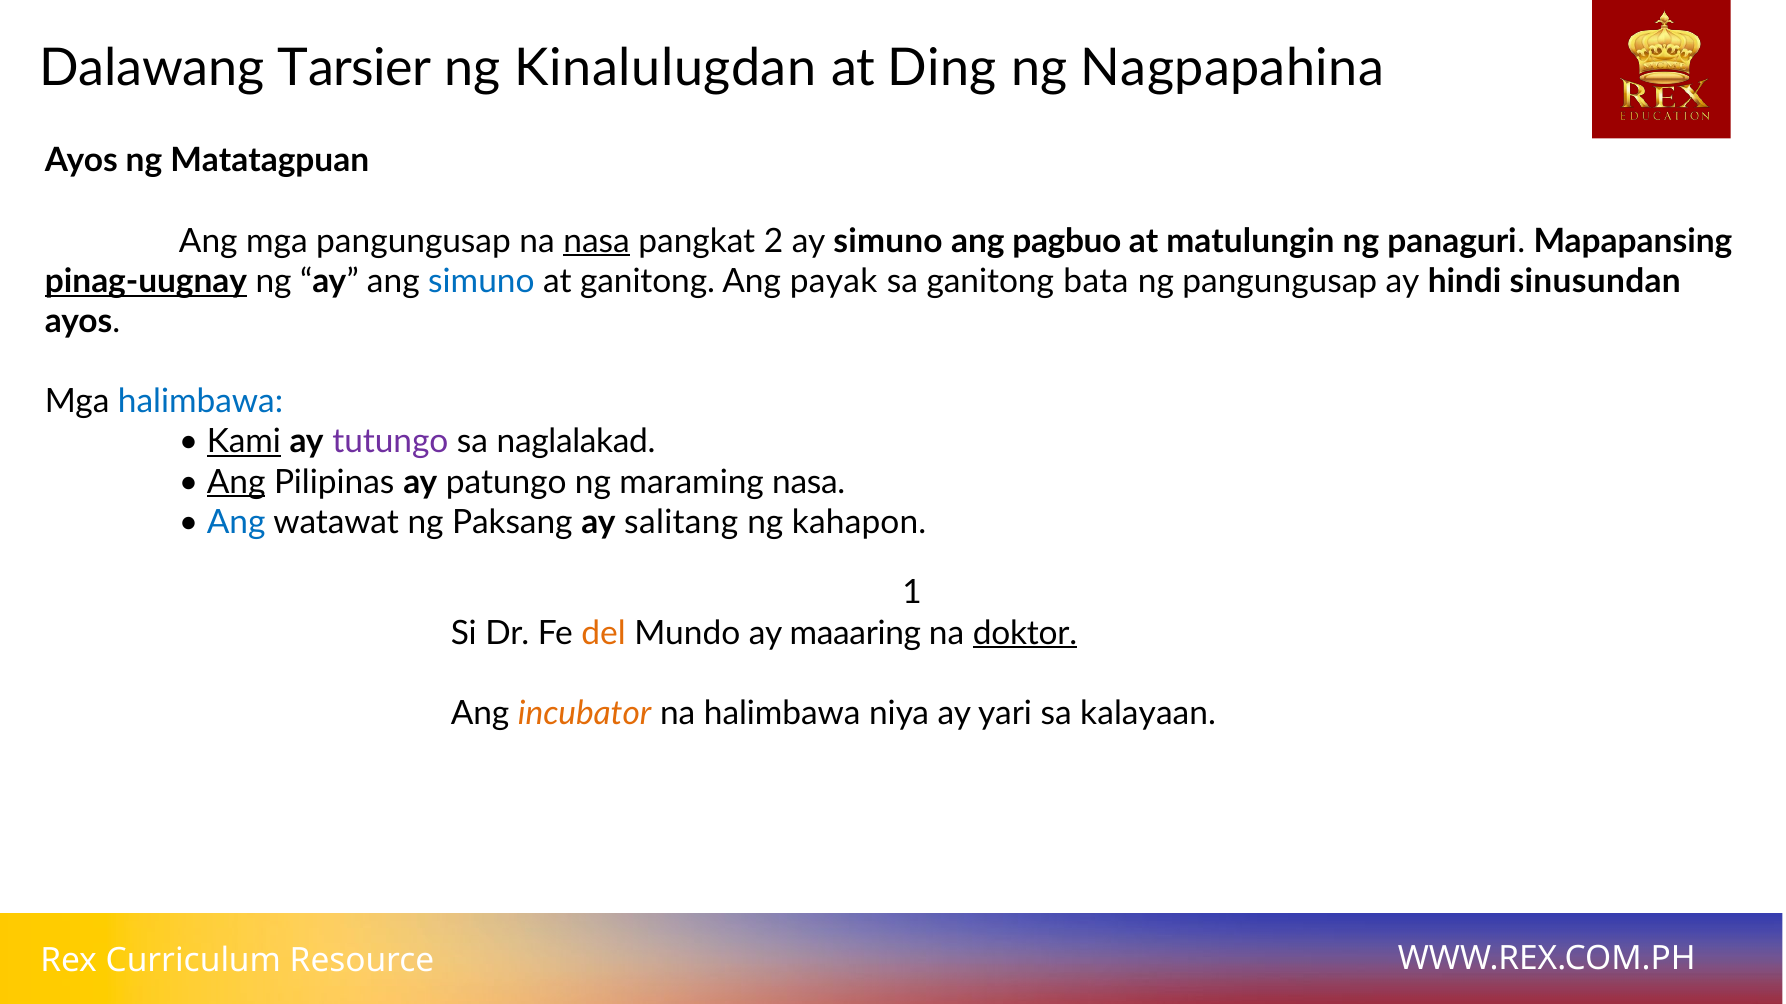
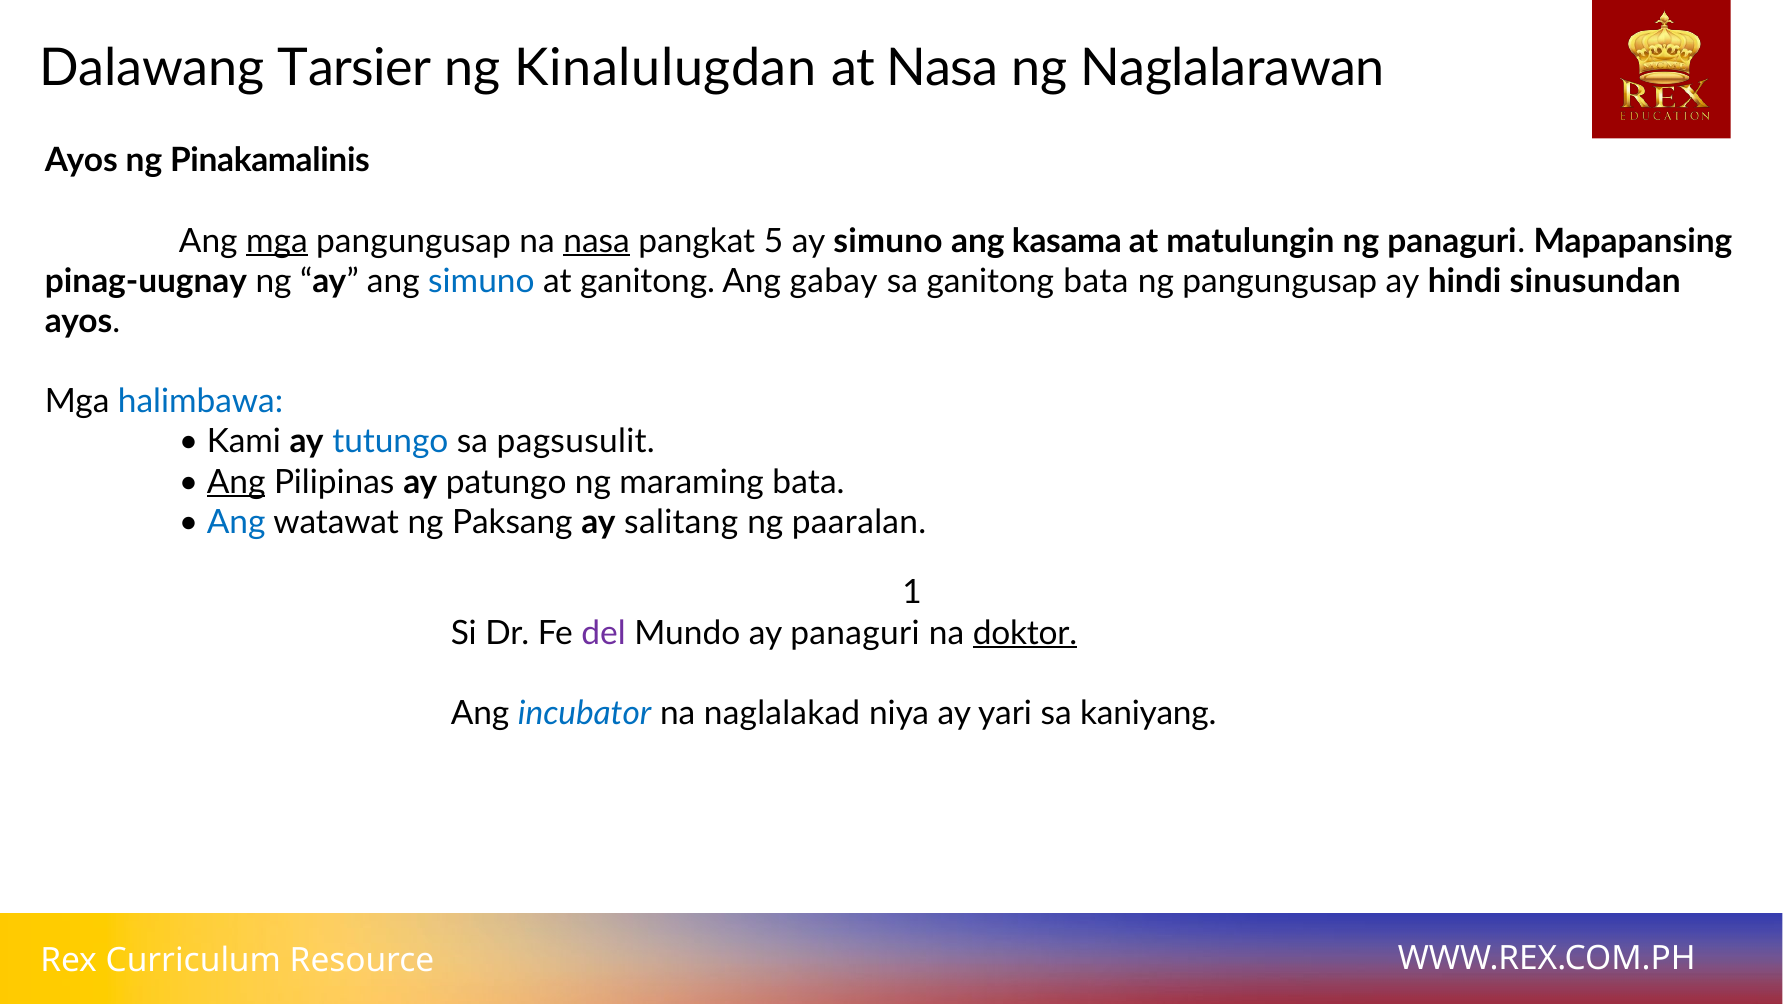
at Ding: Ding -> Nasa (943, 68)
Nagpapahina: Nagpapahina -> Naglalarawan (1233, 68)
Matatagpuan: Matatagpuan -> Pinakamalinis (270, 161)
mga underline: none -> present (277, 241)
2: 2 -> 5 (774, 241)
pagbuo: pagbuo -> kasama (1067, 241)
pinag-uugnay underline: present -> none (146, 281)
payak: payak -> gabay (834, 281)
Kami underline: present -> none (244, 442)
tutungo colour: purple -> blue (390, 442)
naglalakad: naglalakad -> pagsusulit (576, 442)
maraming nasa: nasa -> bata (809, 482)
kahapon: kahapon -> paaralan (859, 522)
del colour: orange -> purple (604, 633)
ay maaaring: maaaring -> panaguri (855, 633)
incubator colour: orange -> blue (585, 714)
na halimbawa: halimbawa -> naglalakad (782, 714)
kalayaan: kalayaan -> kaniyang (1148, 714)
